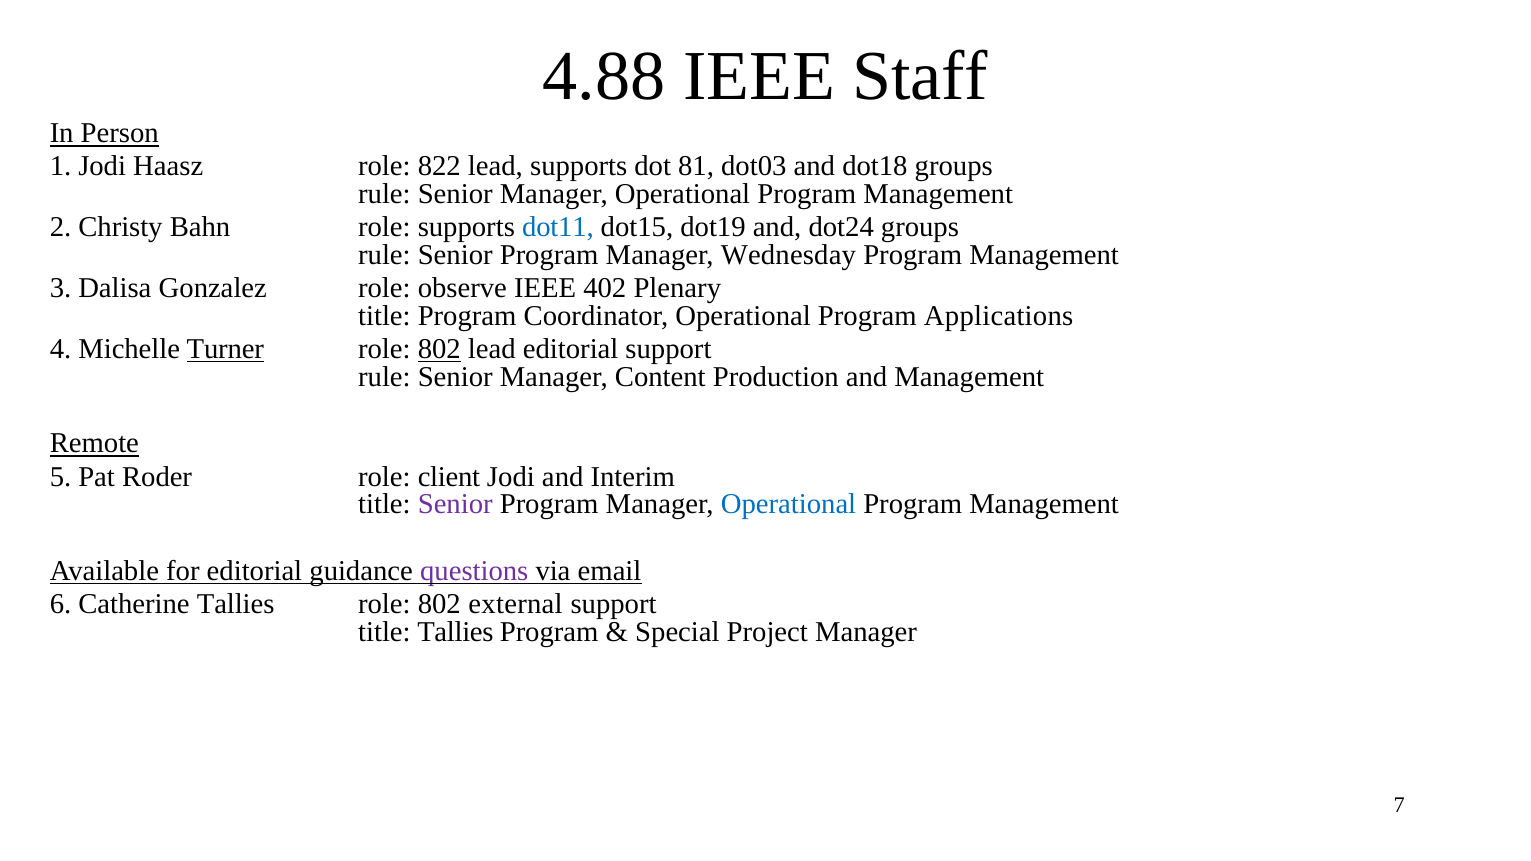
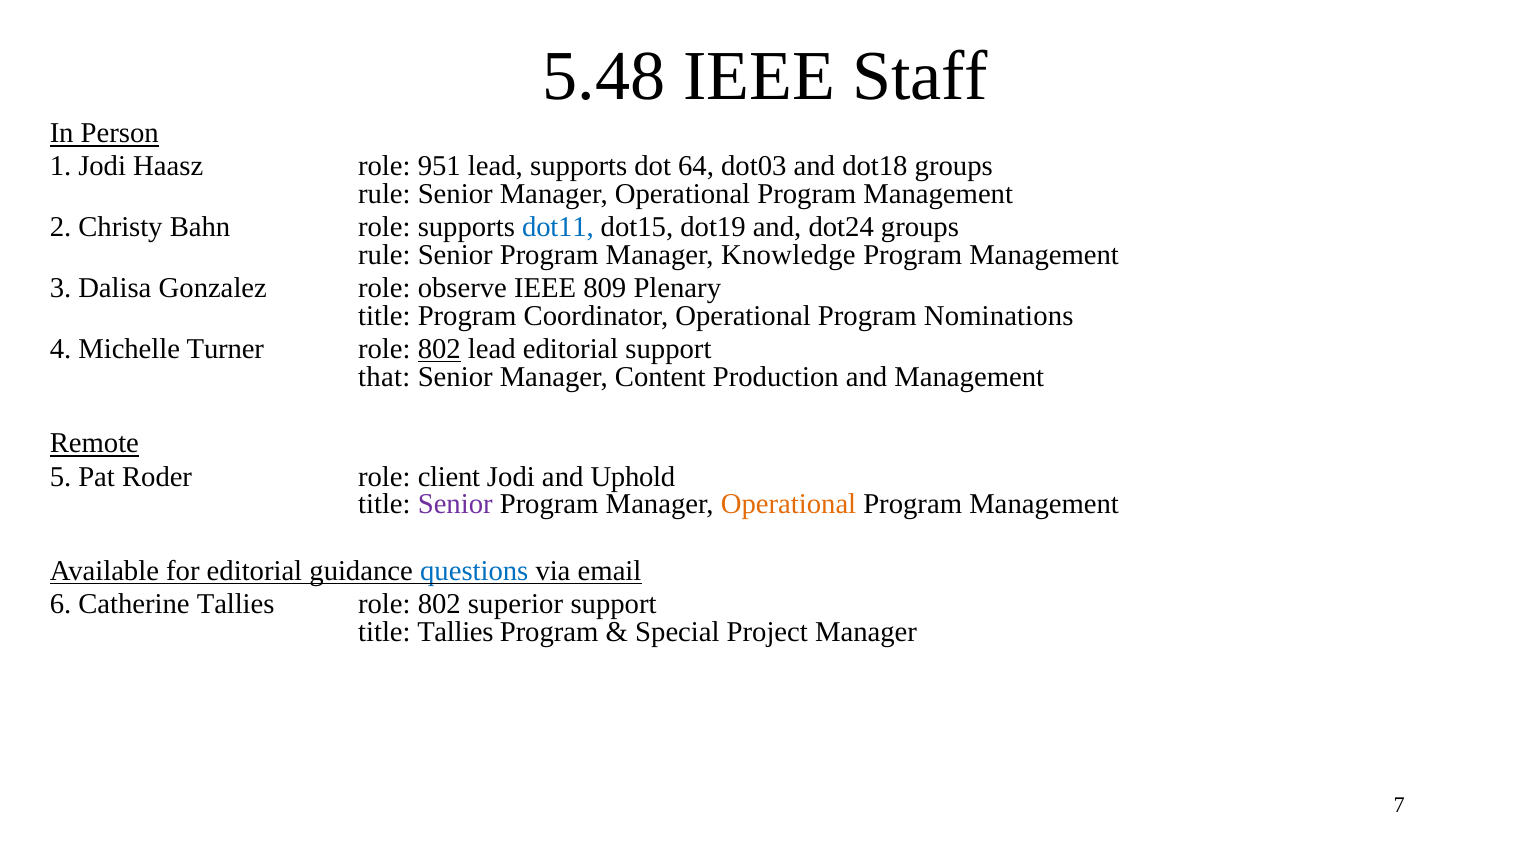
4.88: 4.88 -> 5.48 (604, 77)
822: 822 -> 951 (439, 166)
81: 81 -> 64 (696, 166)
Wednesday: Wednesday -> Knowledge (788, 255)
402: 402 -> 809 (605, 288)
Applications: Applications -> Nominations (999, 316)
Turner underline: present -> none (225, 349)
rule: rule -> that (384, 377)
Interim: Interim -> Uphold (633, 477)
Operational colour: blue -> orange (788, 504)
questions colour: purple -> blue (474, 571)
external: external -> superior (516, 604)
